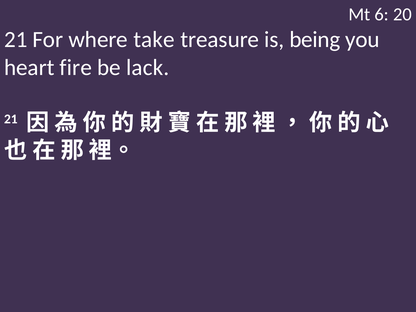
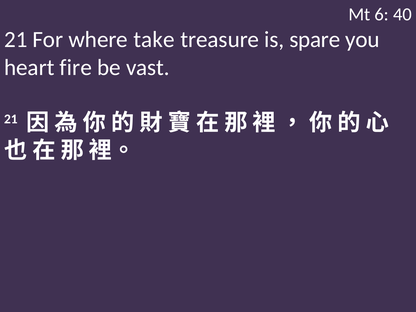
20: 20 -> 40 (402, 14)
being: being -> spare (315, 40)
lack: lack -> vast (148, 67)
